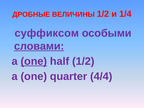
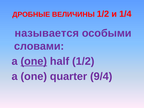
суффиксом: суффиксом -> называется (47, 33)
словами underline: present -> none (39, 46)
4/4: 4/4 -> 9/4 (101, 76)
